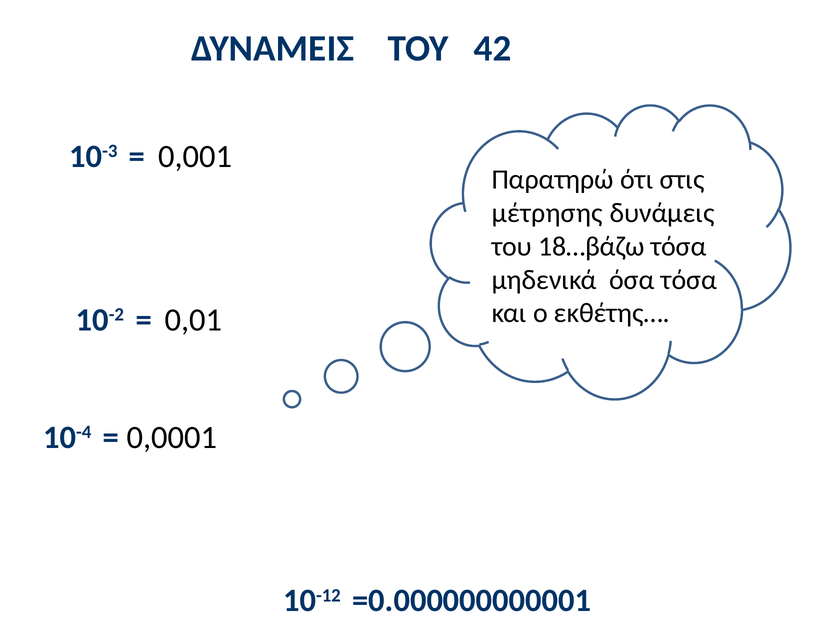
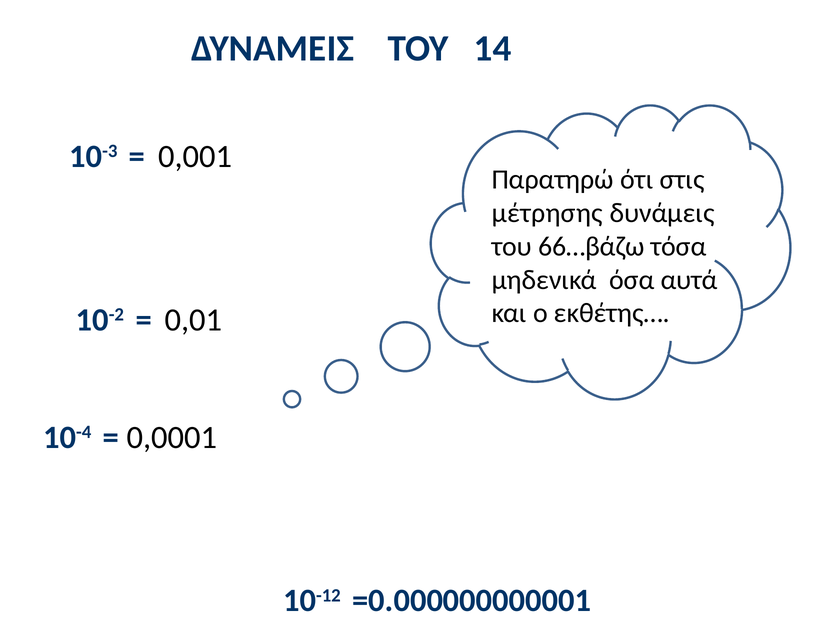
42: 42 -> 14 (493, 49)
18…βάζω: 18…βάζω -> 66…βάζω (591, 246)
όσα τόσα: τόσα -> αυτά (689, 280)
